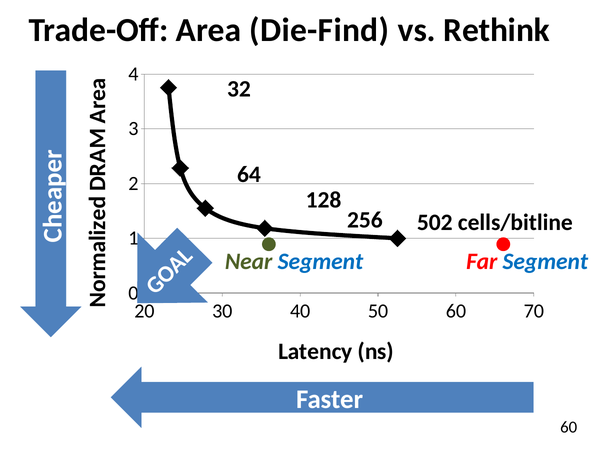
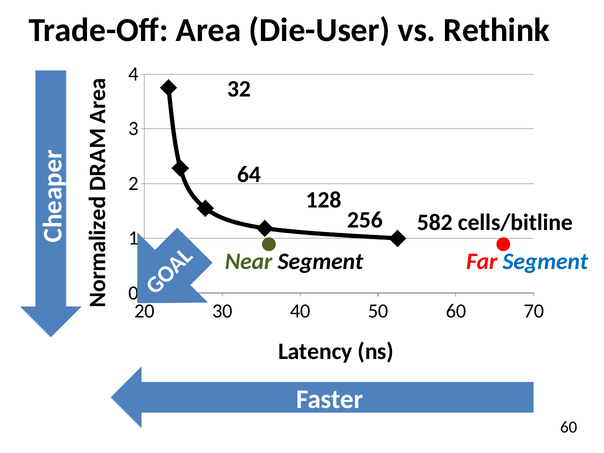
Die-Find: Die-Find -> Die-User (319, 30)
502: 502 -> 582 (435, 222)
Segment colour: blue -> black (320, 262)
